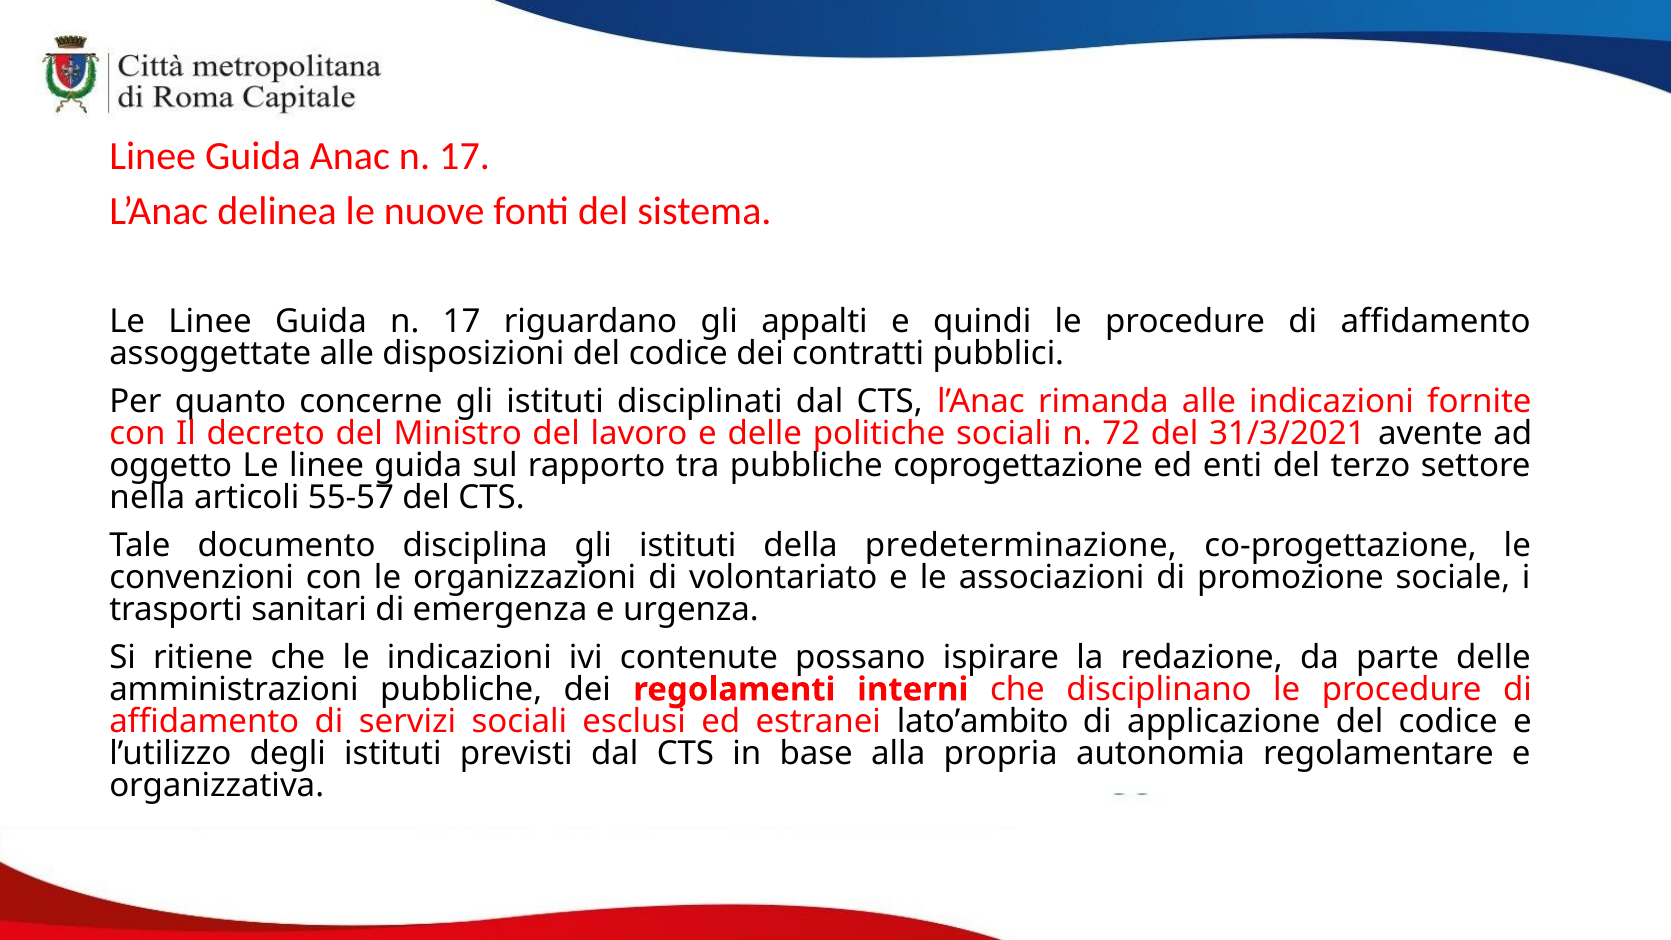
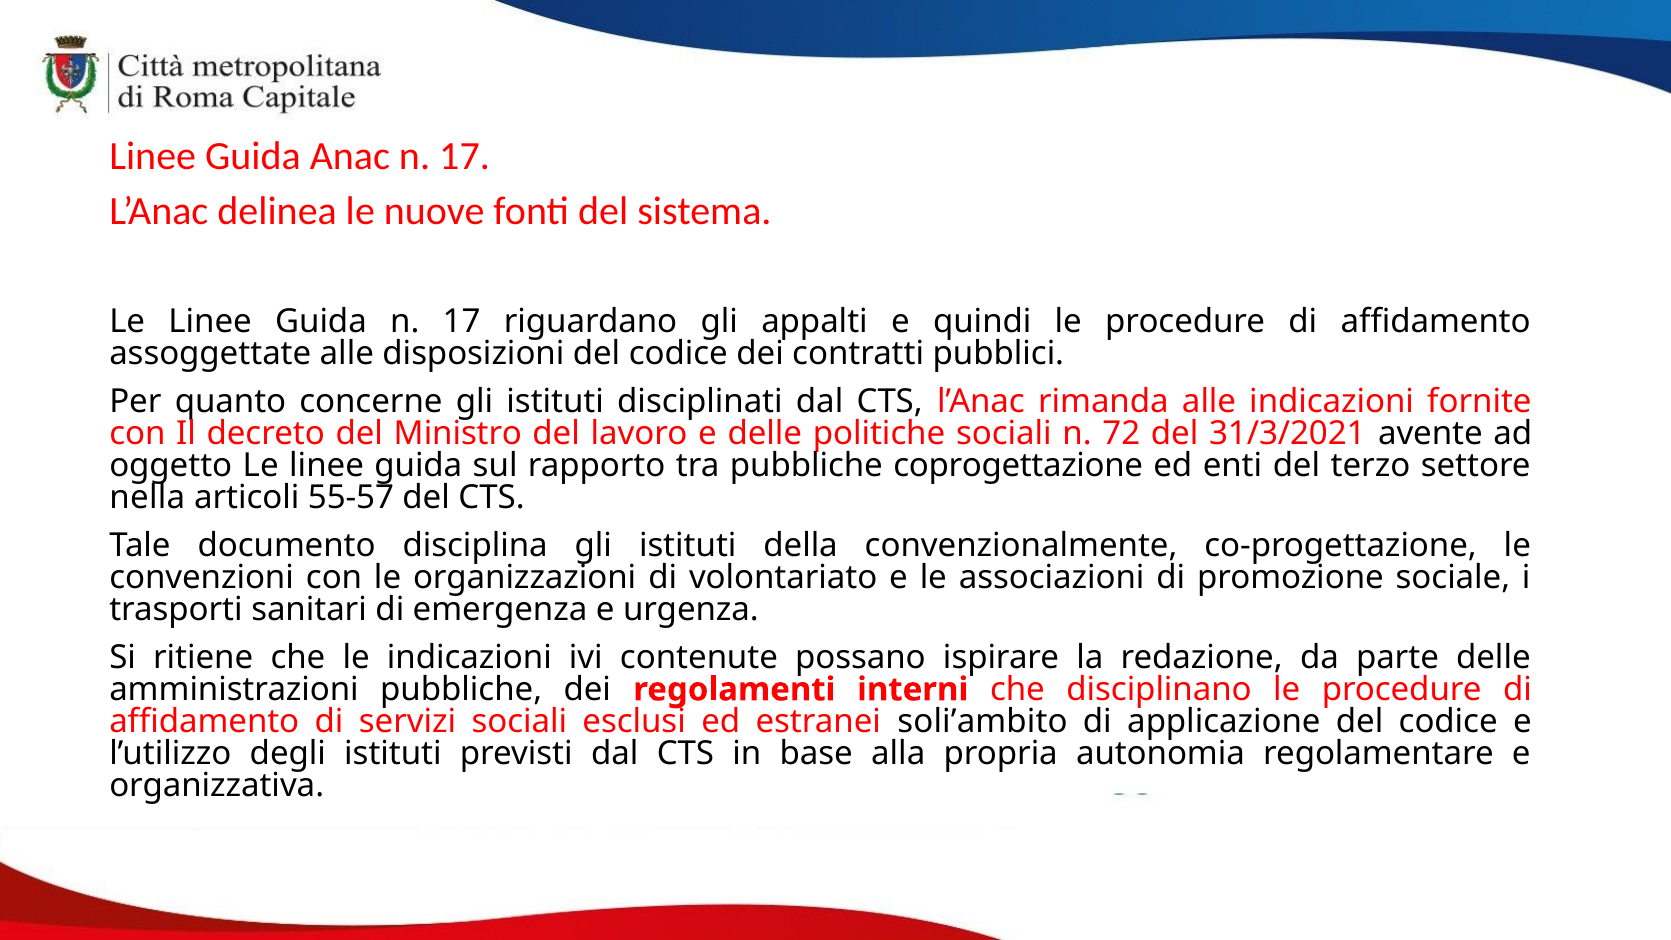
predeterminazione: predeterminazione -> convenzionalmente (1021, 545)
lato’ambito: lato’ambito -> soli’ambito (983, 722)
